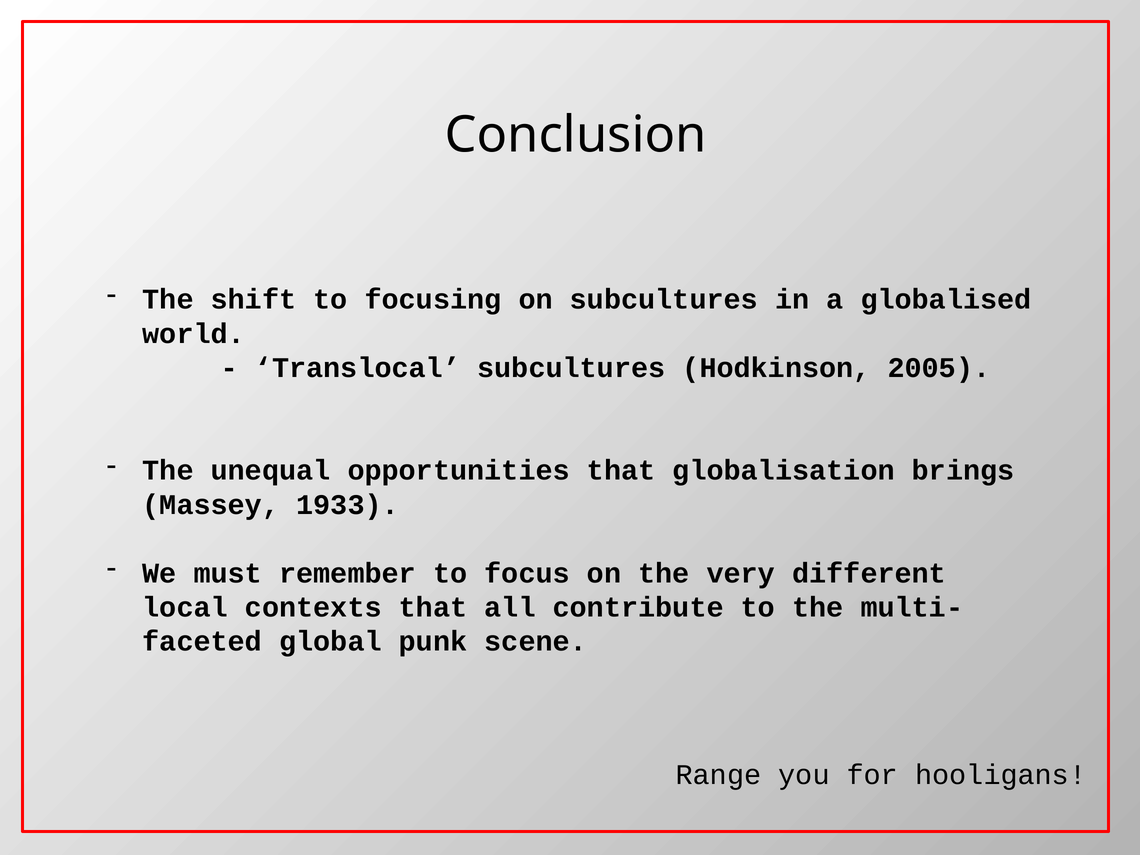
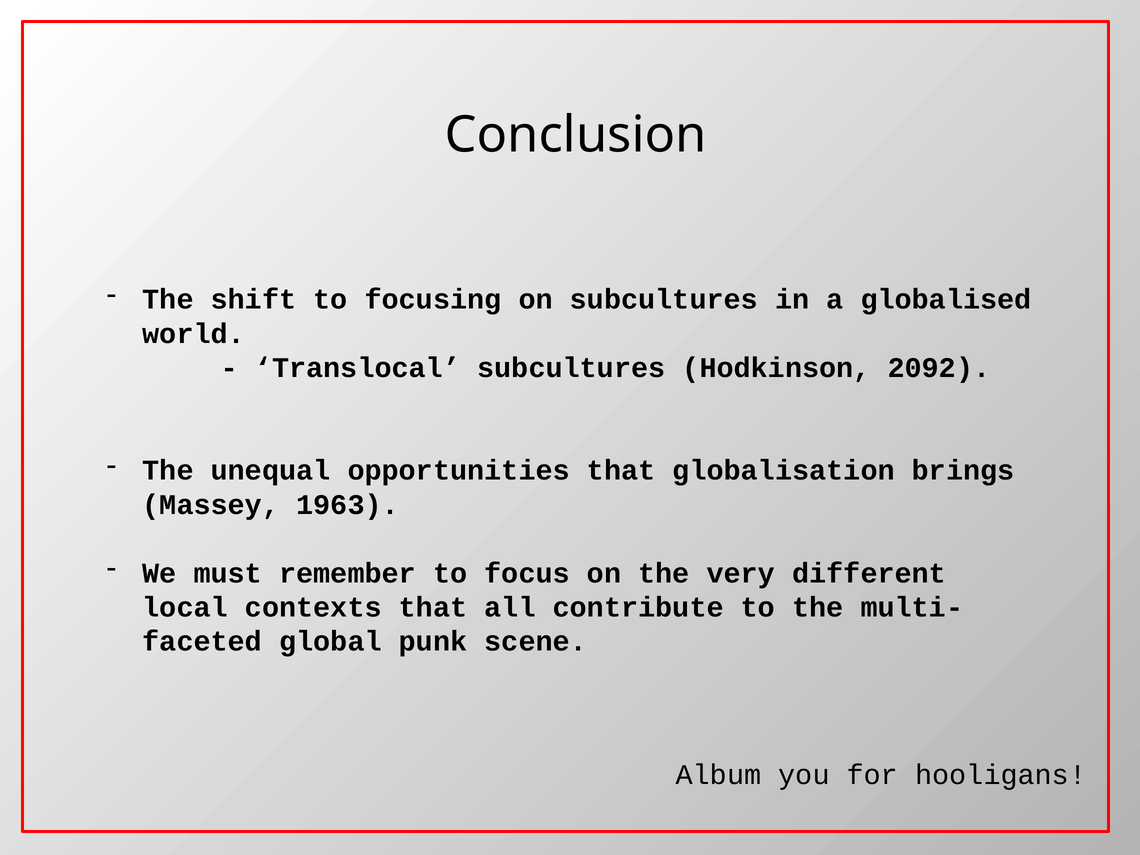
2005: 2005 -> 2092 (939, 368)
1933: 1933 -> 1963 (348, 505)
Range: Range -> Album (718, 775)
